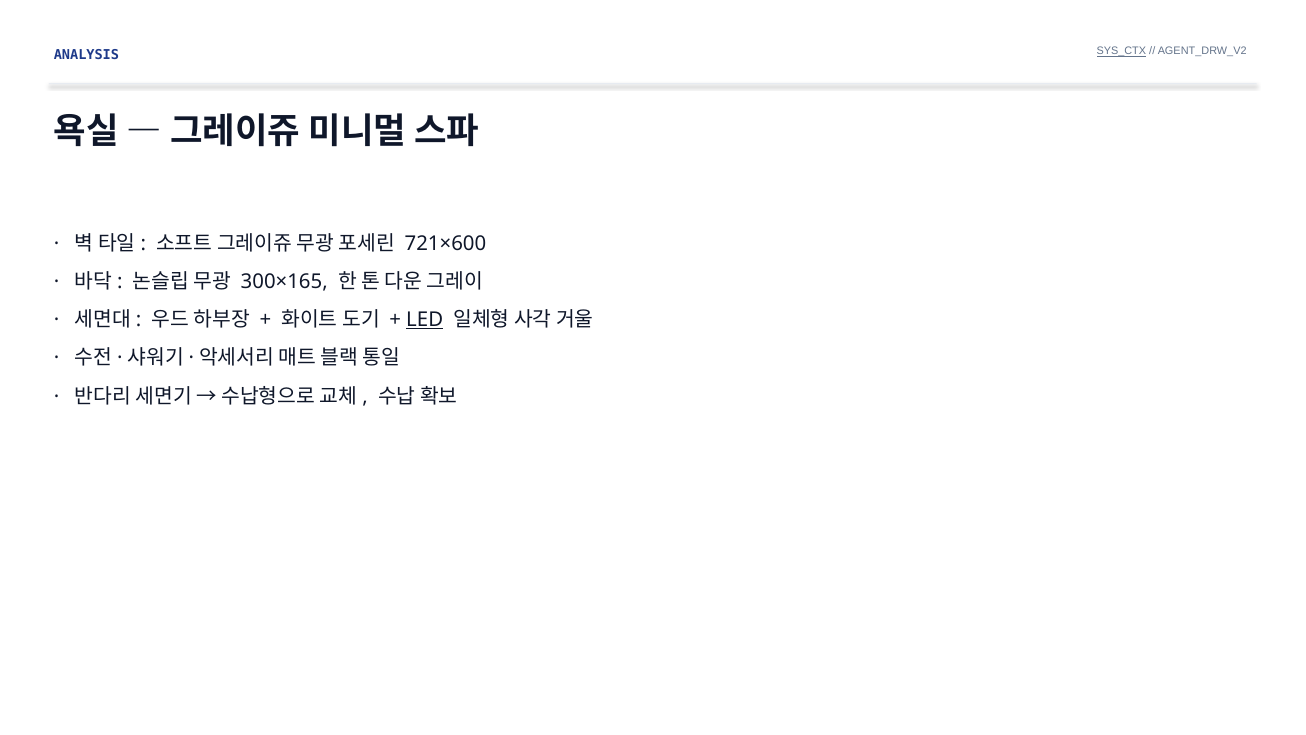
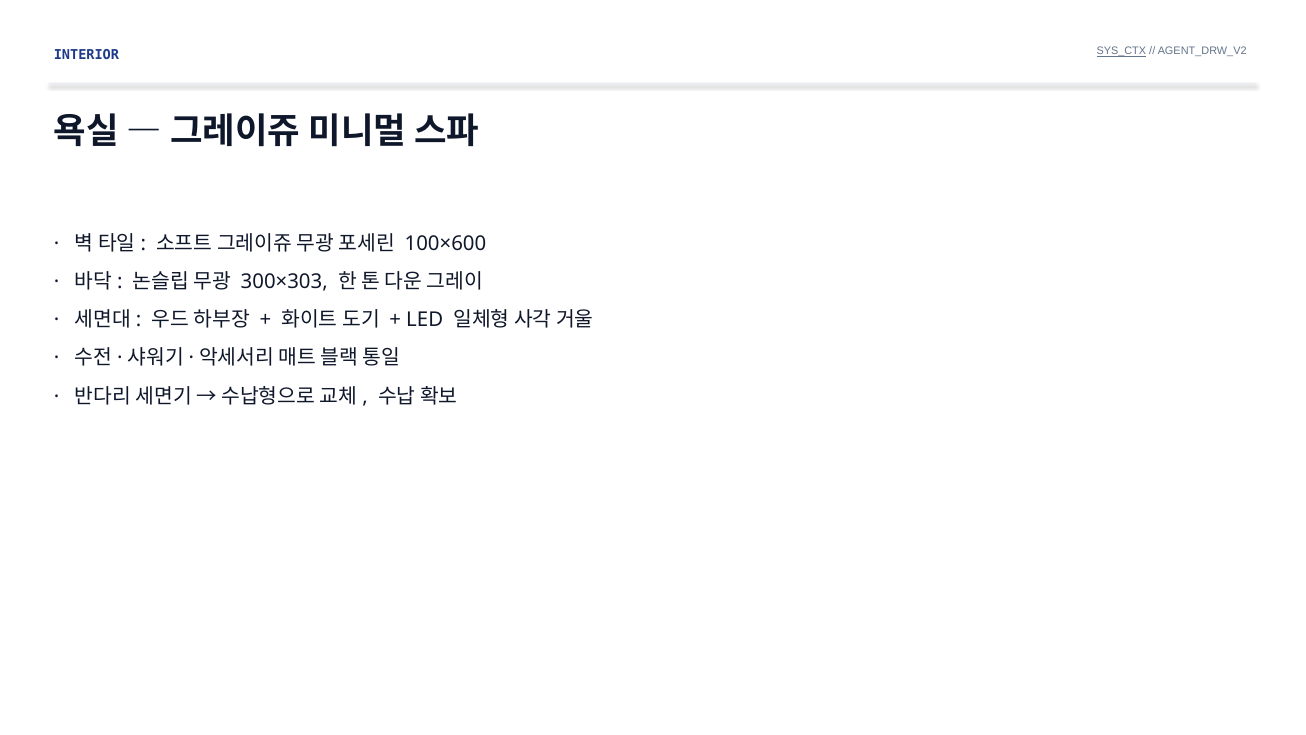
ANALYSIS: ANALYSIS -> INTERIOR (86, 55)
721×600: 721×600 -> 100×600 (445, 244)
300×165: 300×165 -> 300×303 (284, 282)
LED underline: present -> none (425, 320)
